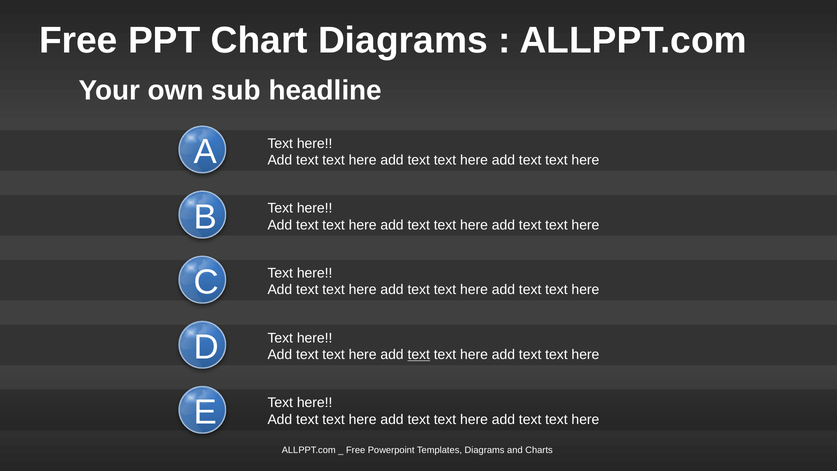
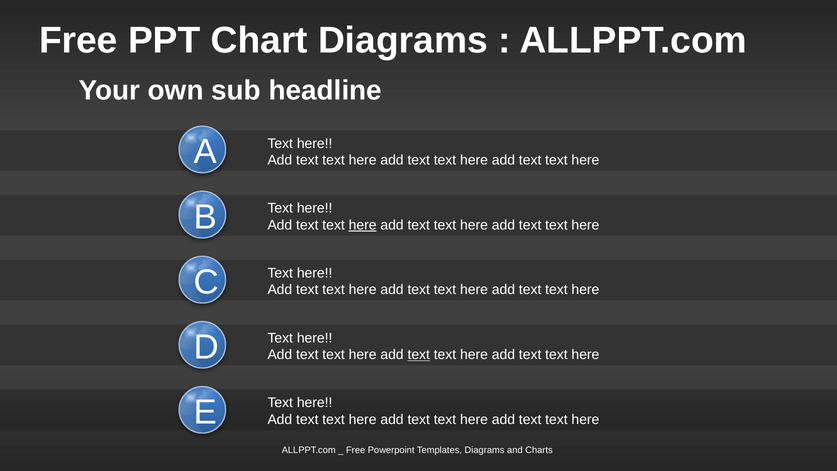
here underline: none -> present (363, 225)
